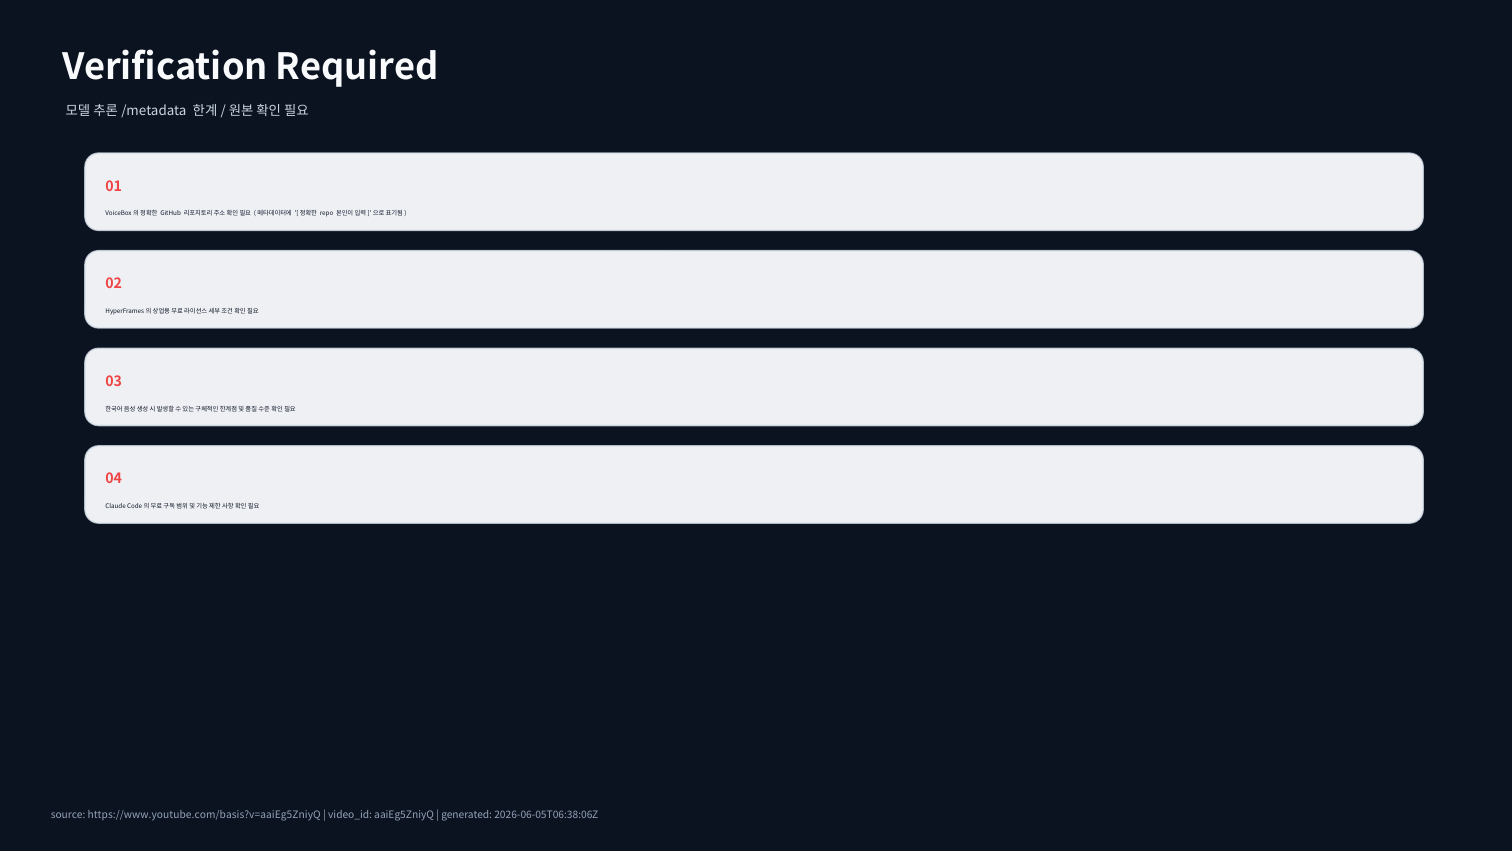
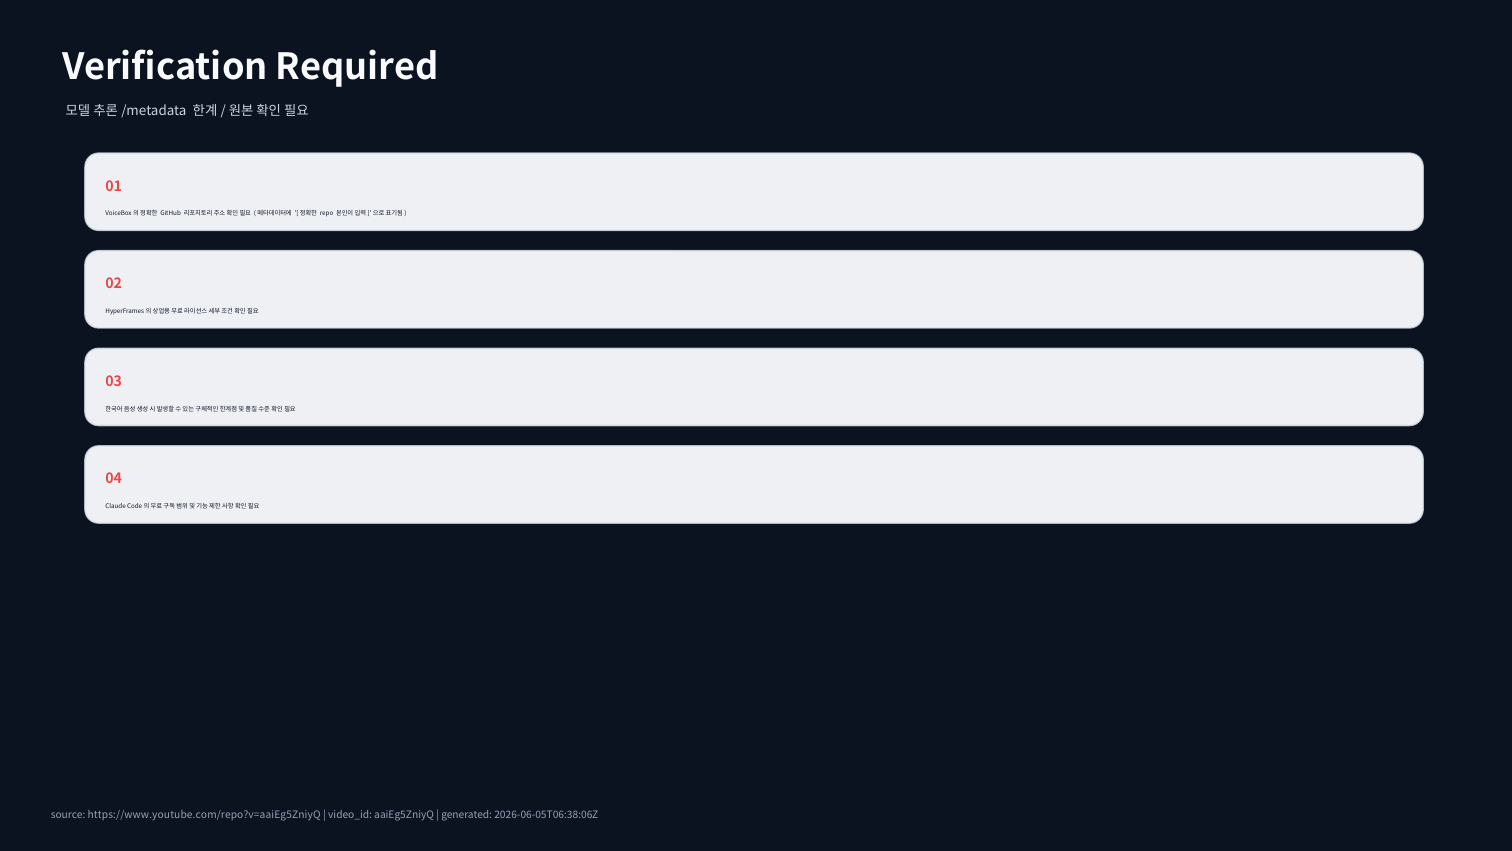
https://www.youtube.com/basis?v=aaiEg5ZniyQ: https://www.youtube.com/basis?v=aaiEg5ZniyQ -> https://www.youtube.com/repo?v=aaiEg5ZniyQ (204, 814)
